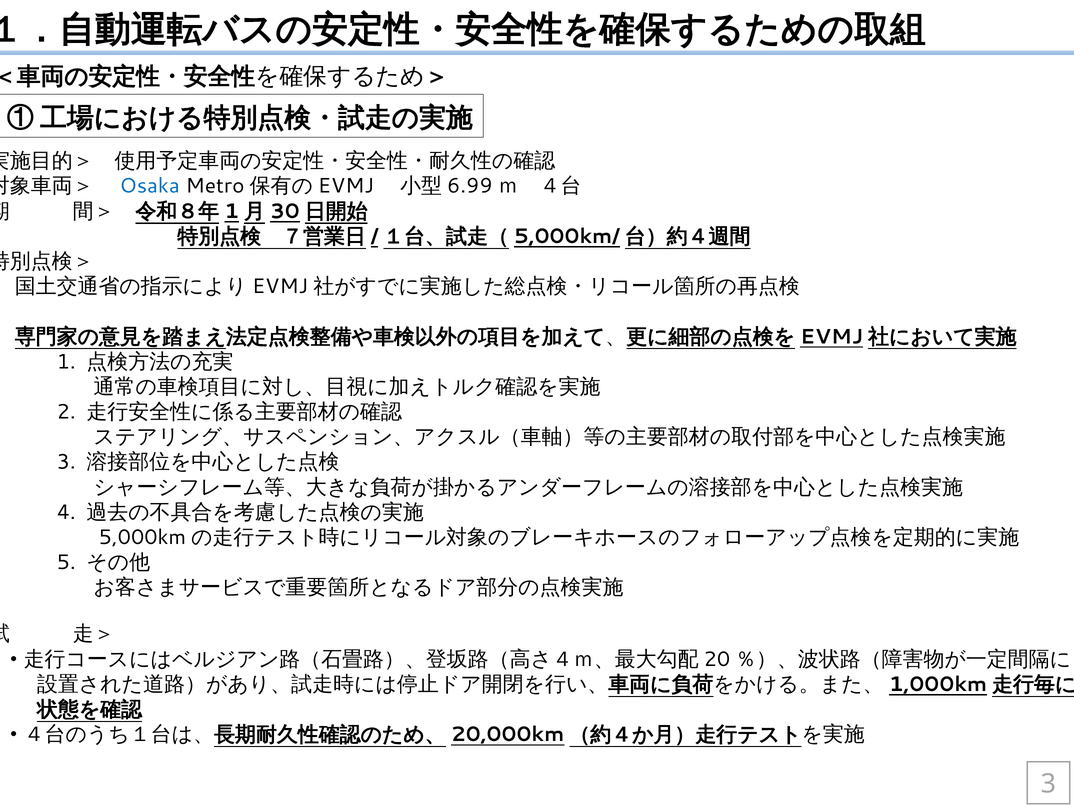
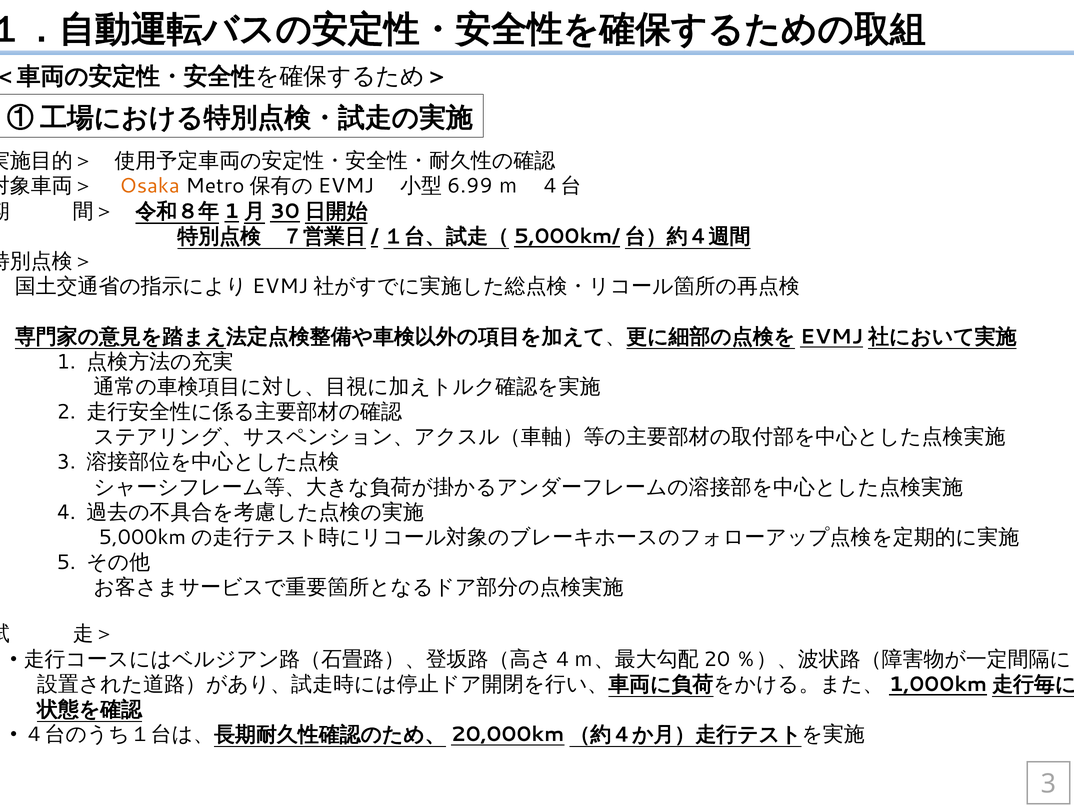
Osaka colour: blue -> orange (150, 186)
